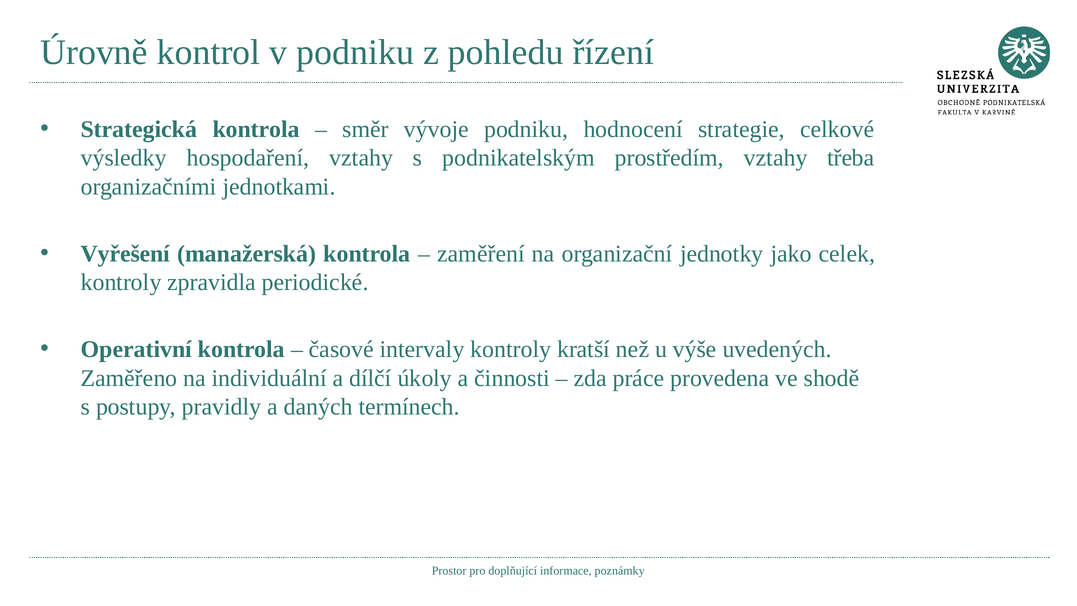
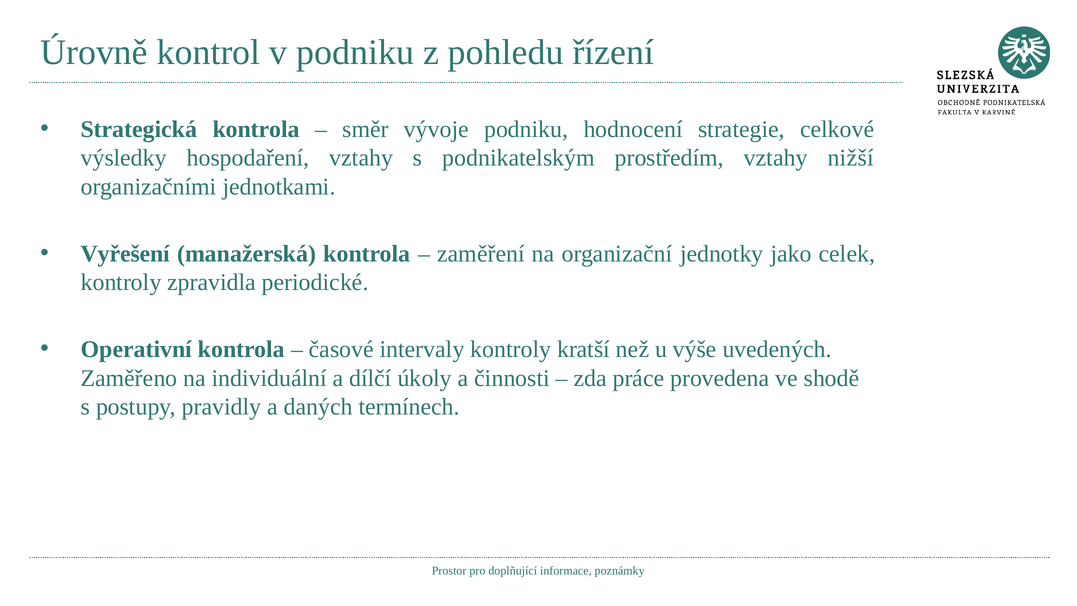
třeba: třeba -> nižší (851, 158)
